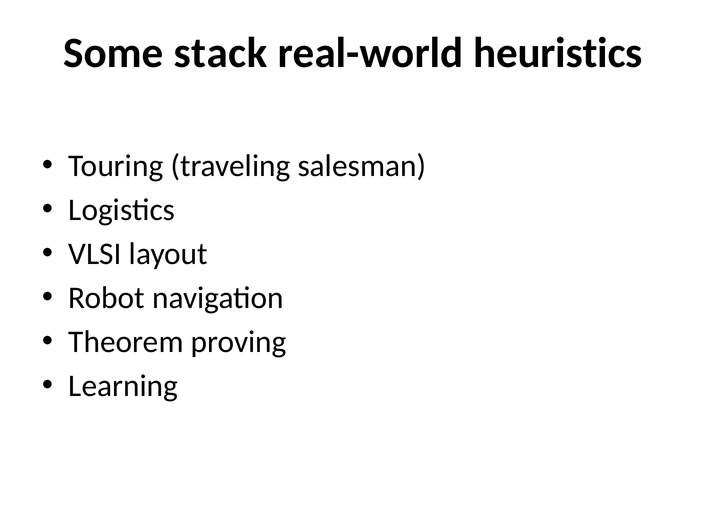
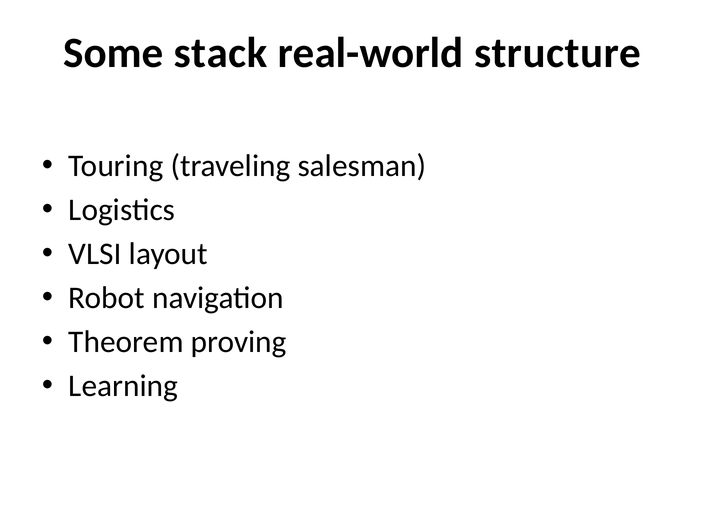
heuristics: heuristics -> structure (558, 53)
